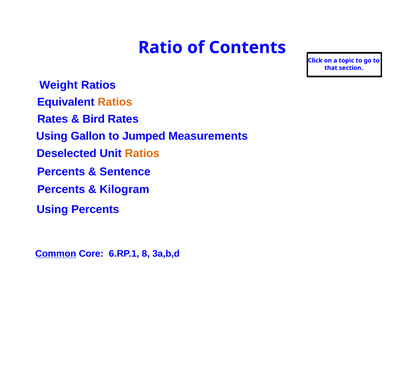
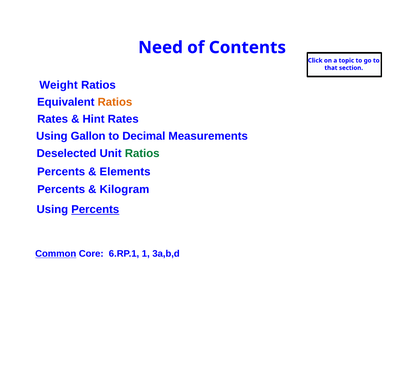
Ratio: Ratio -> Need (160, 48)
Bird: Bird -> Hint (94, 119)
Jumped: Jumped -> Decimal (144, 136)
Ratios colour: orange -> green (142, 153)
Sentence: Sentence -> Elements (125, 172)
Percents underline: none -> present (95, 210)
8: 8 -> 1 (146, 254)
